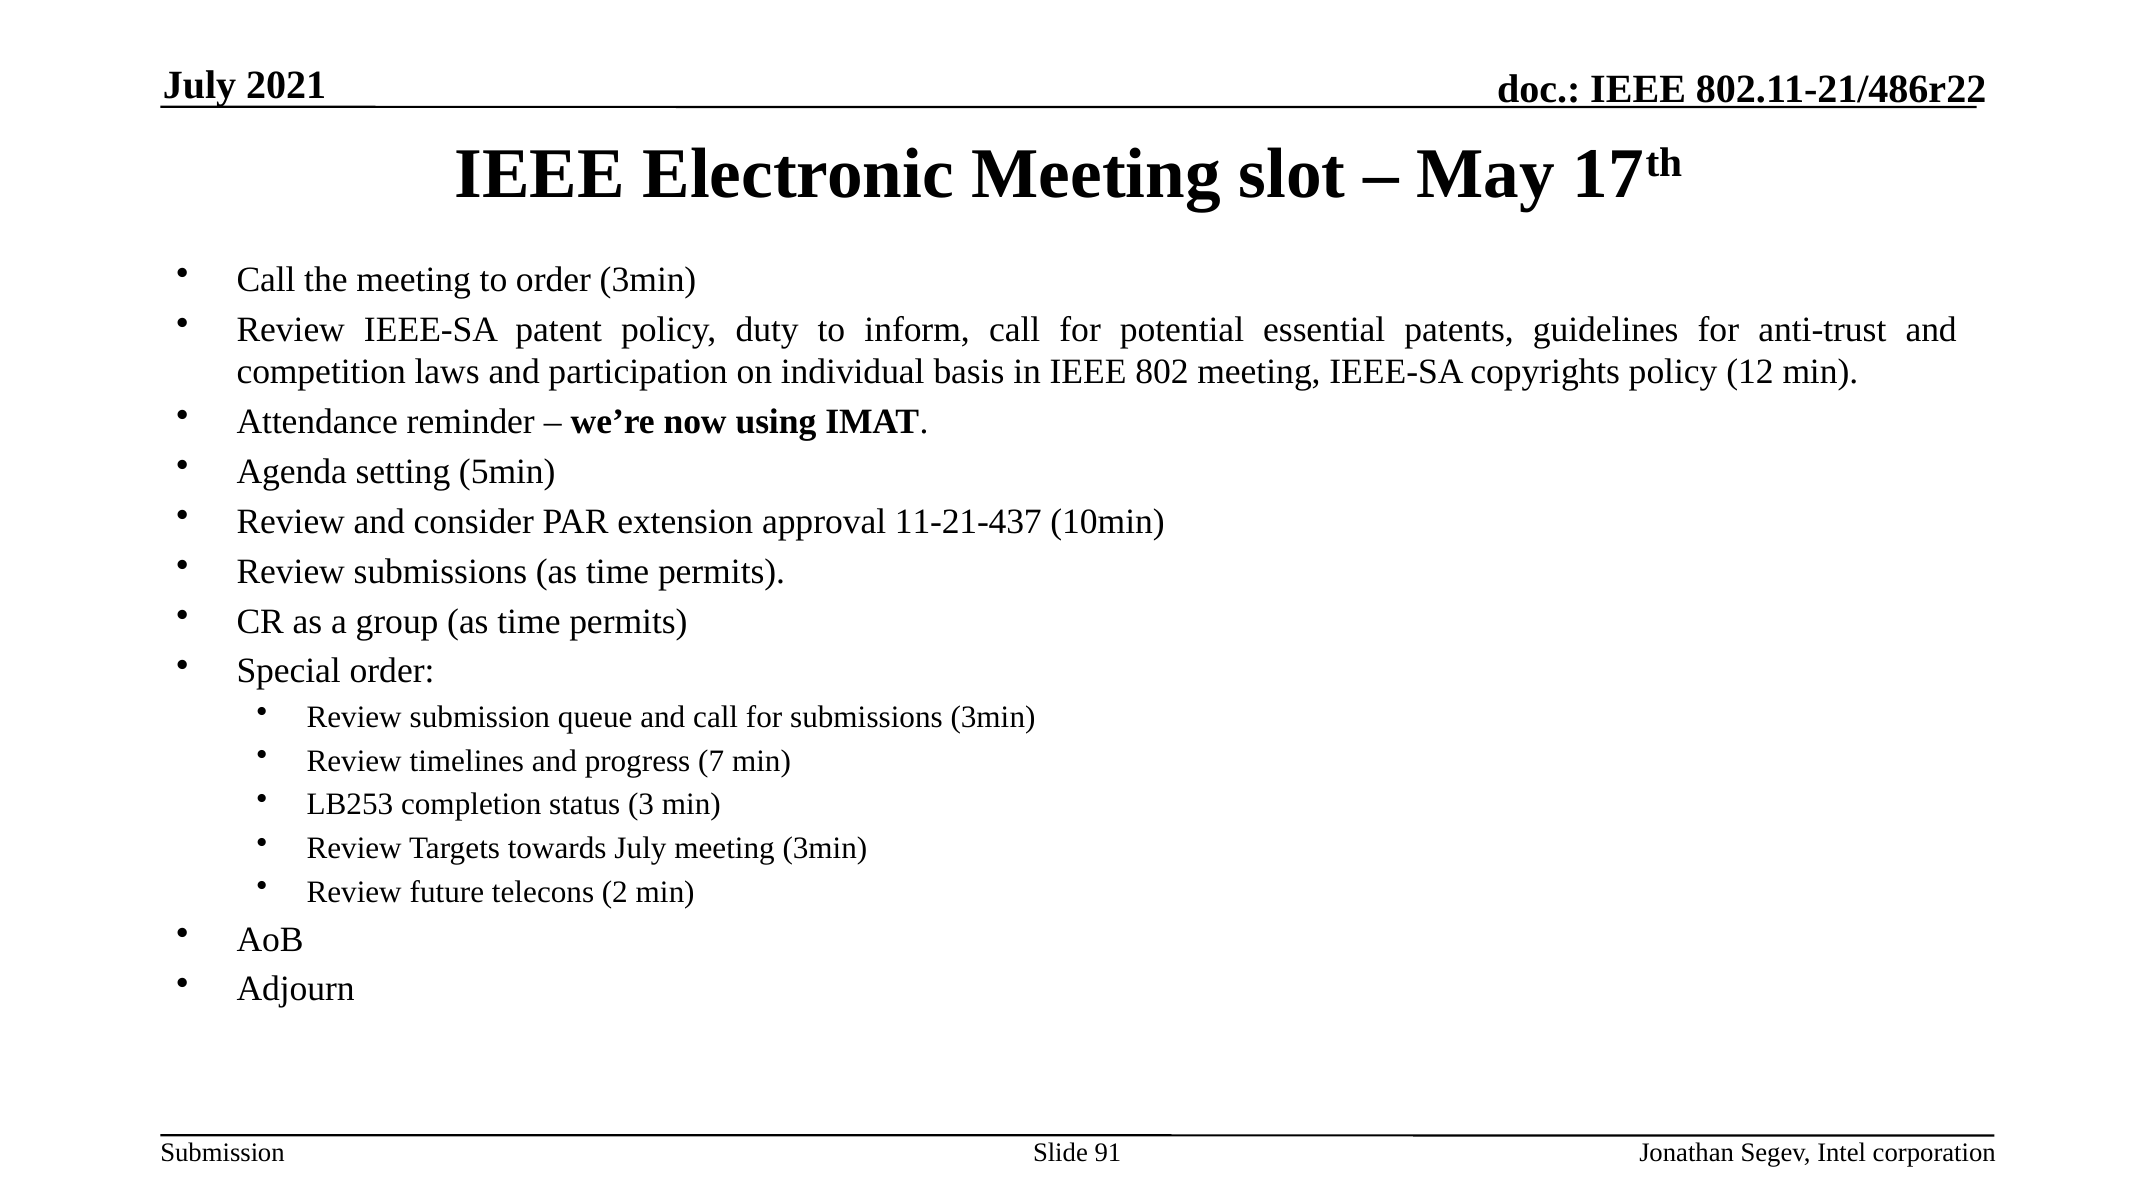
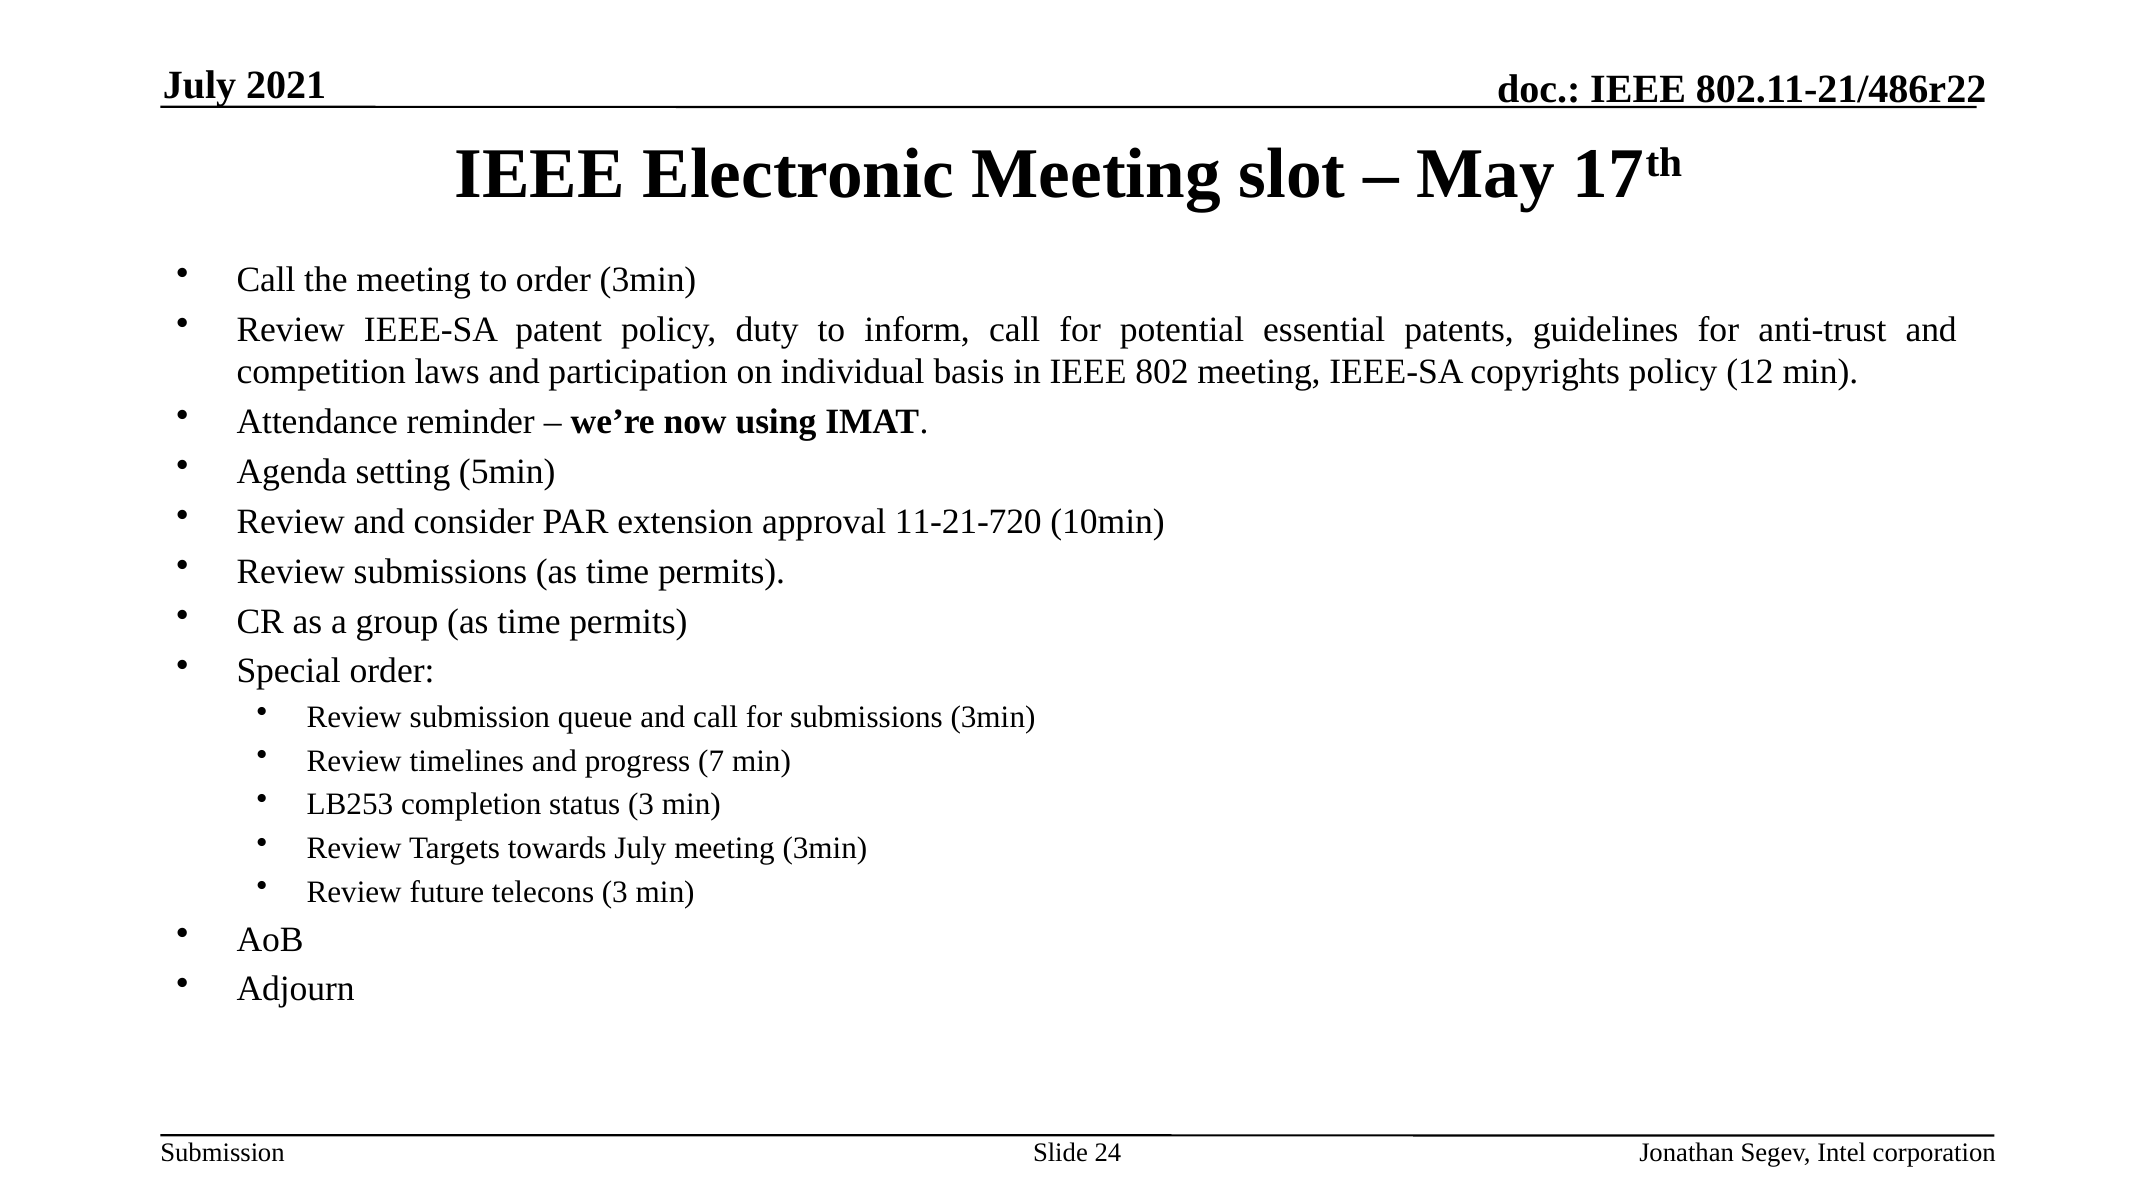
11-21-437: 11-21-437 -> 11-21-720 (968, 522)
telecons 2: 2 -> 3 (615, 892)
91: 91 -> 24 (1108, 1153)
